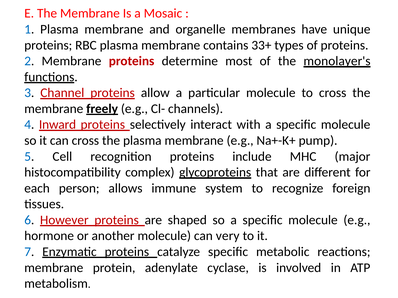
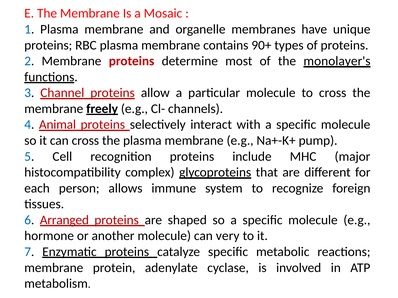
33+: 33+ -> 90+ (261, 45)
Inward: Inward -> Animal (58, 125)
However: However -> Arranged (64, 220)
